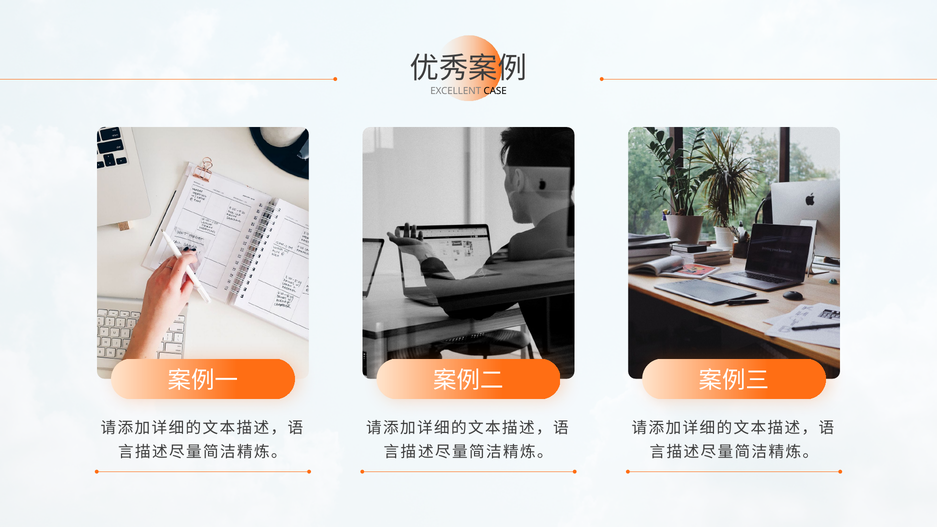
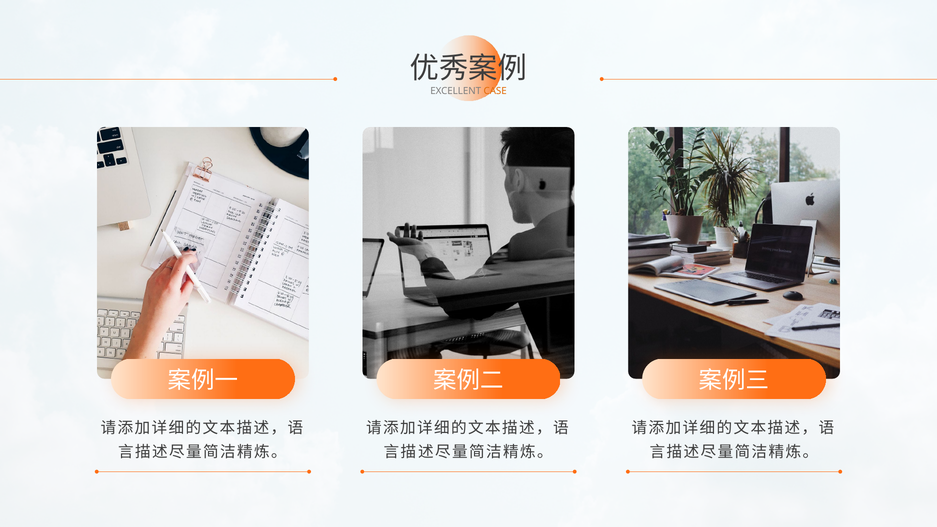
CASE colour: black -> orange (495, 91)
